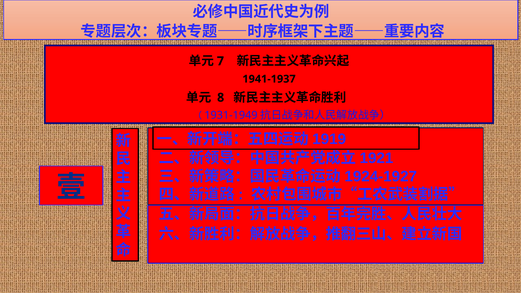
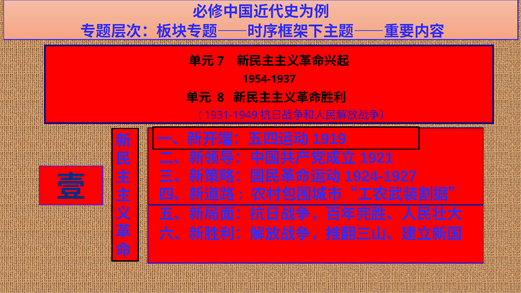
1941-1937: 1941-1937 -> 1954-1937 (269, 79)
